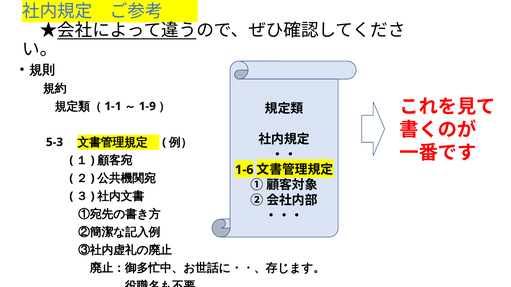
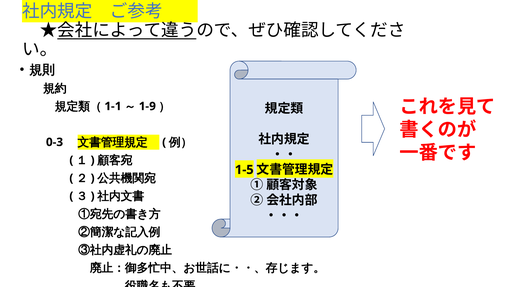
5-3: 5-3 -> 0-3 (55, 142)
1-6: 1-6 -> 1-5 (244, 170)
